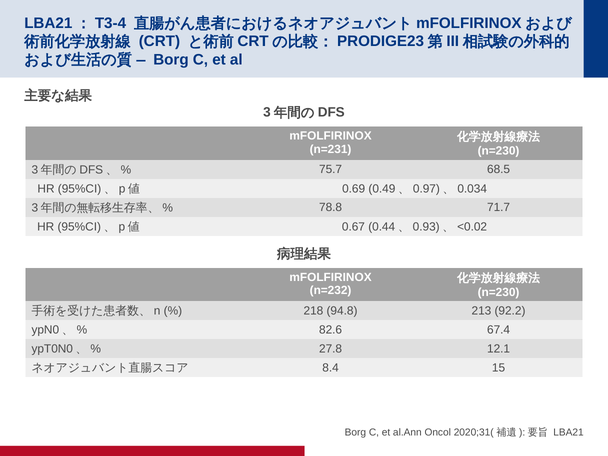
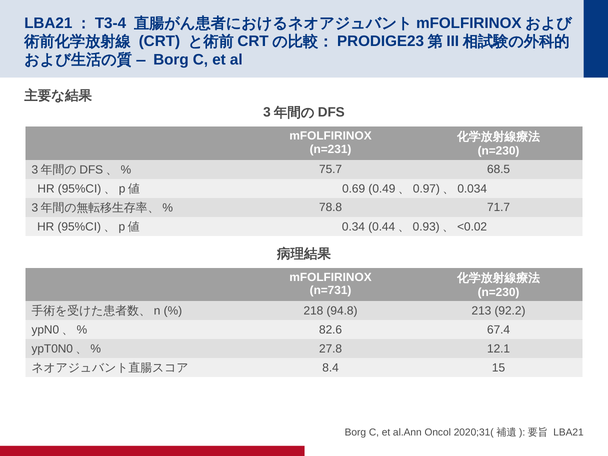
0.67: 0.67 -> 0.34 (353, 227)
n=232: n=232 -> n=731 (331, 290)
